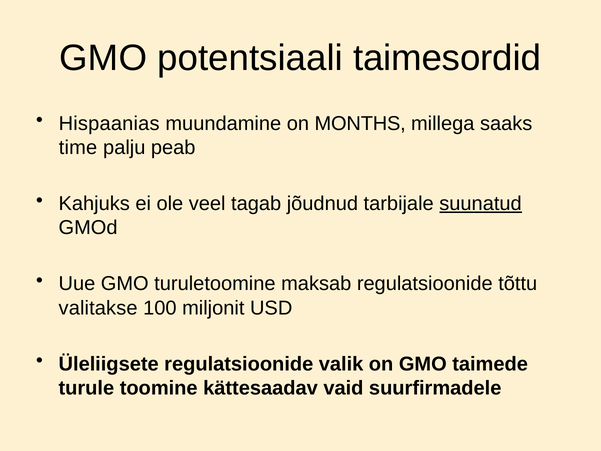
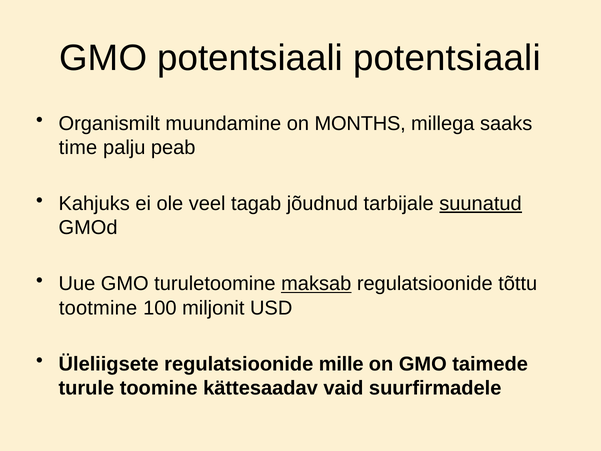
potentsiaali taimesordid: taimesordid -> potentsiaali (447, 58)
Hispaanias: Hispaanias -> Organismilt (109, 123)
maksab underline: none -> present (316, 284)
valitakse: valitakse -> tootmine (98, 308)
valik: valik -> mille (341, 364)
